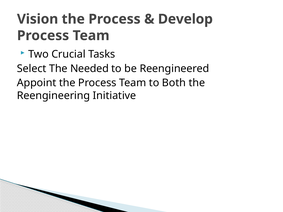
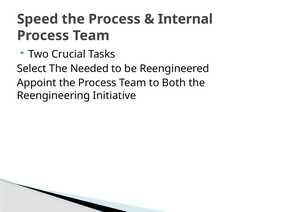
Vision: Vision -> Speed (38, 19)
Develop: Develop -> Internal (185, 19)
